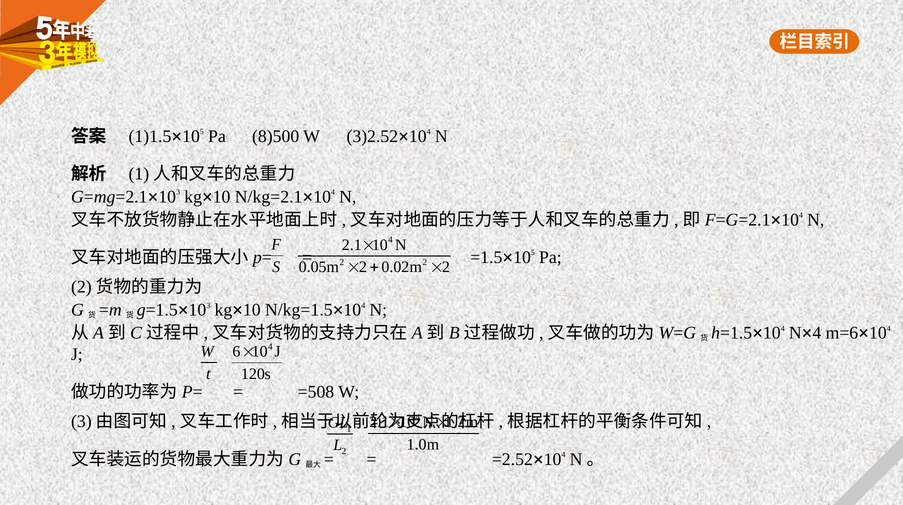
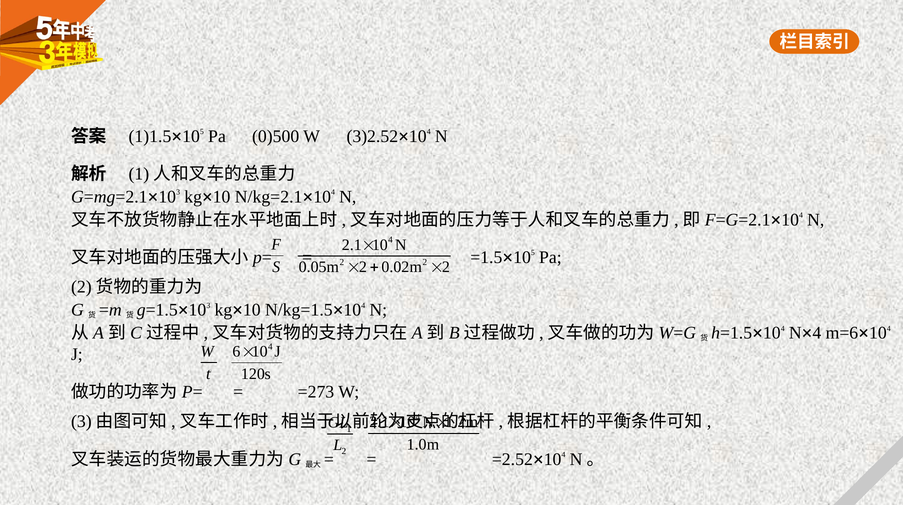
8)500: 8)500 -> 0)500 (276, 136)
=508: =508 -> =273 (316, 392)
